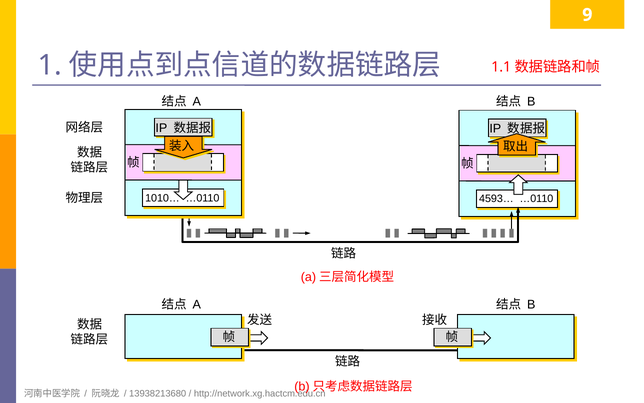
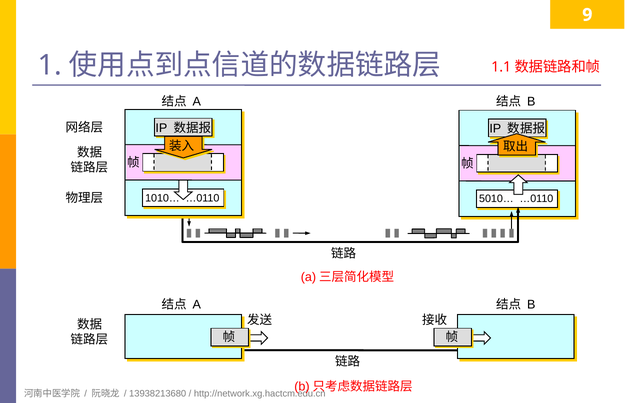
4593…: 4593… -> 5010… (496, 199)
